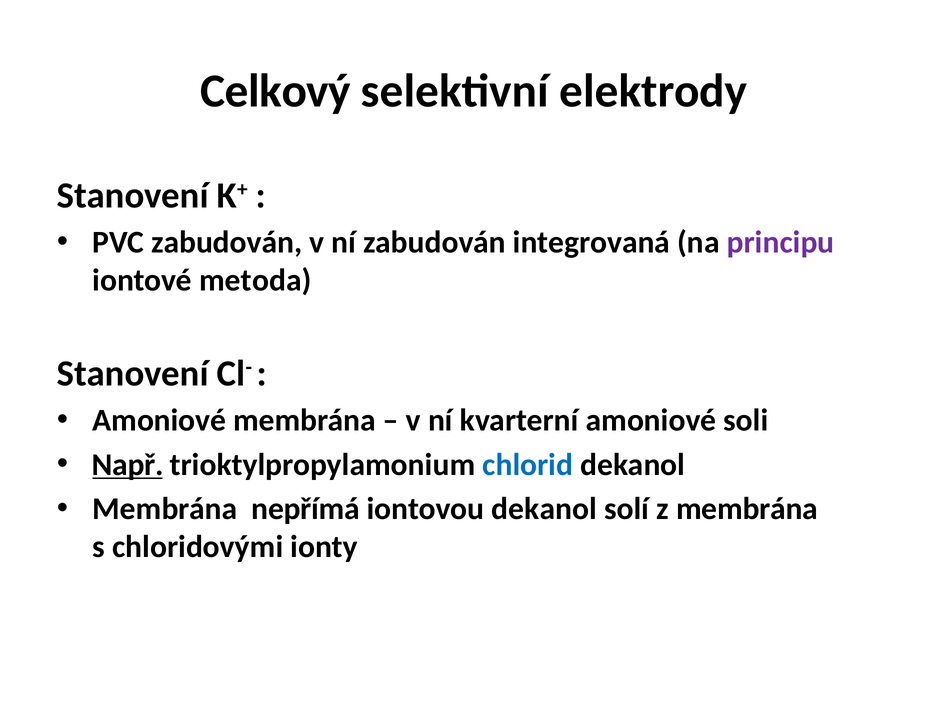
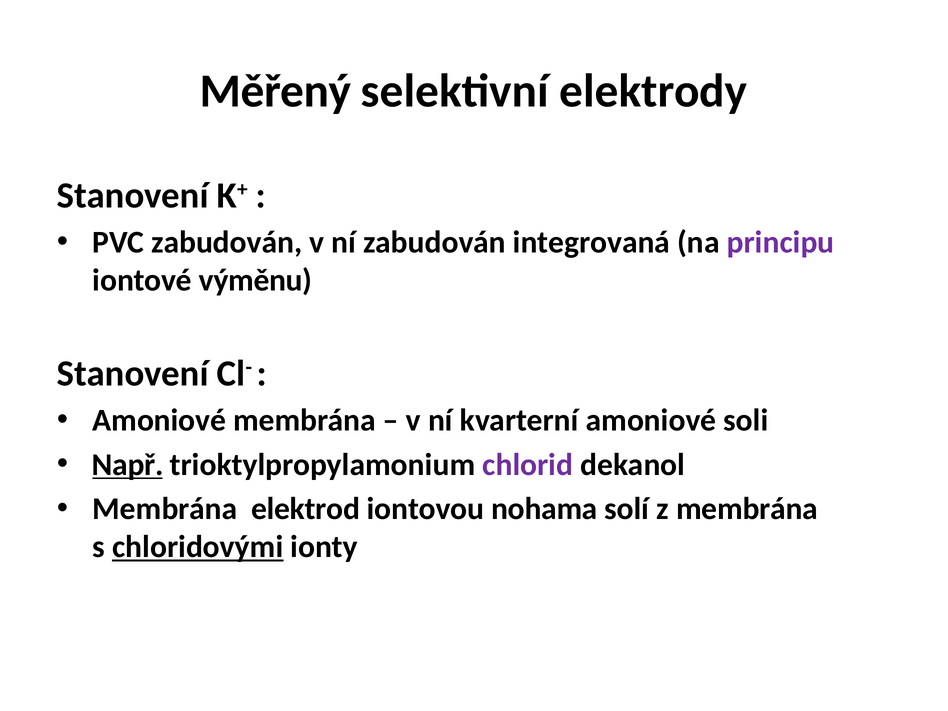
Celkový: Celkový -> Měřený (276, 91)
metoda: metoda -> výměnu (256, 280)
chlorid colour: blue -> purple (528, 465)
nepřímá: nepřímá -> elektrod (306, 509)
iontovou dekanol: dekanol -> nohama (544, 509)
chloridovými underline: none -> present (198, 547)
